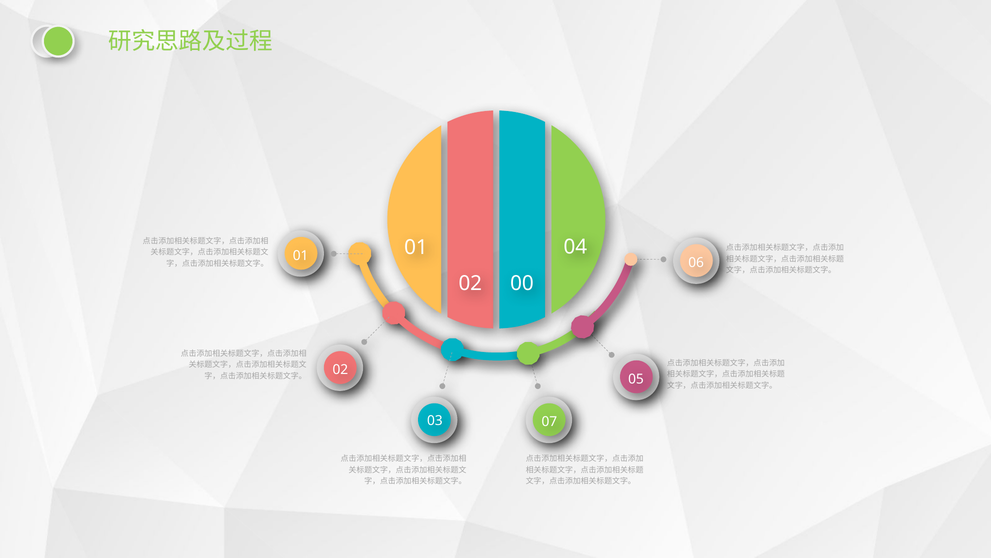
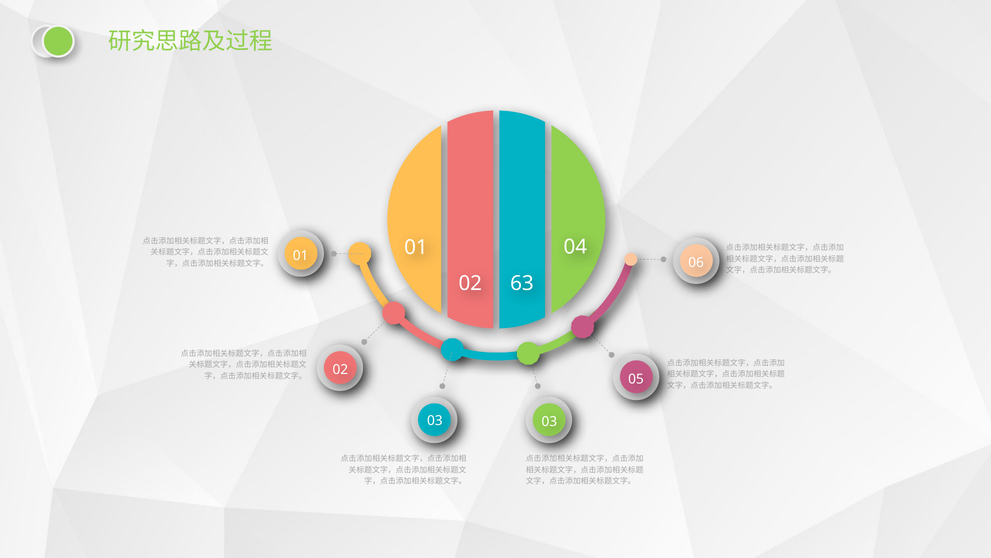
00: 00 -> 63 (522, 283)
03 07: 07 -> 03 (549, 421)
